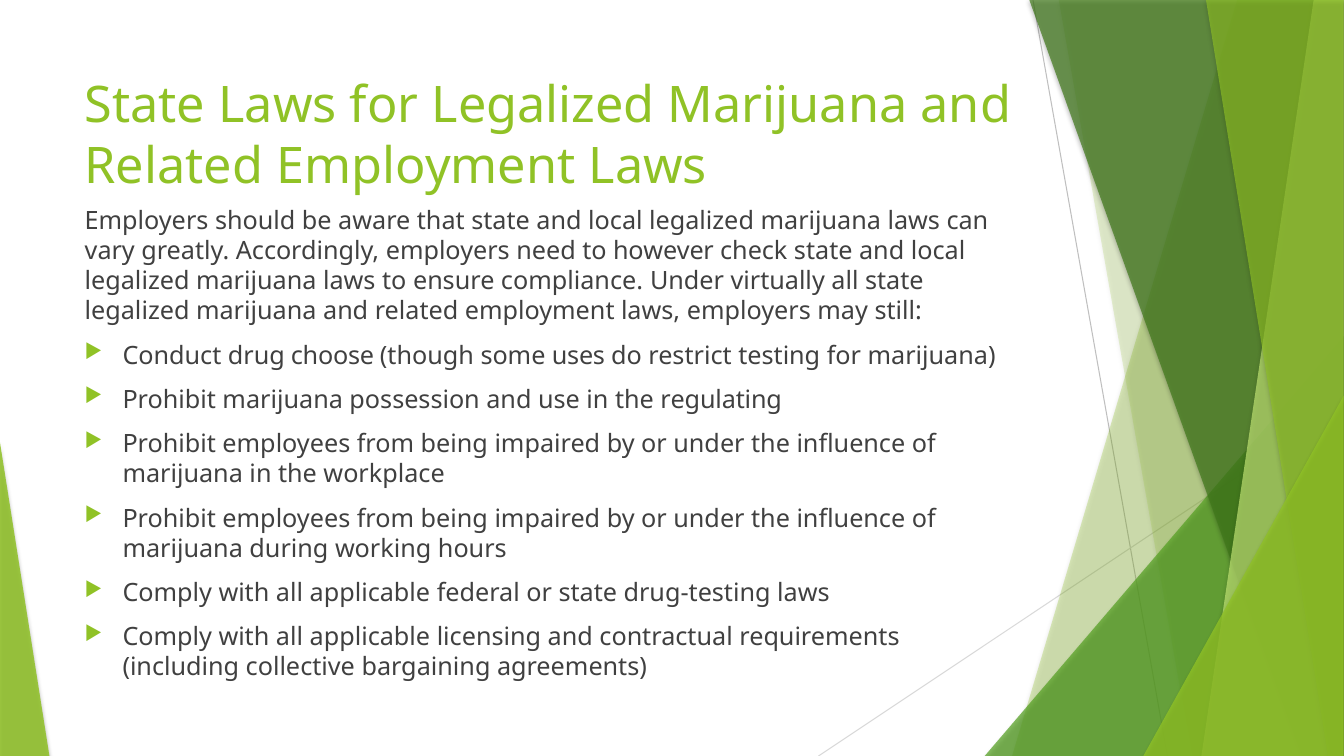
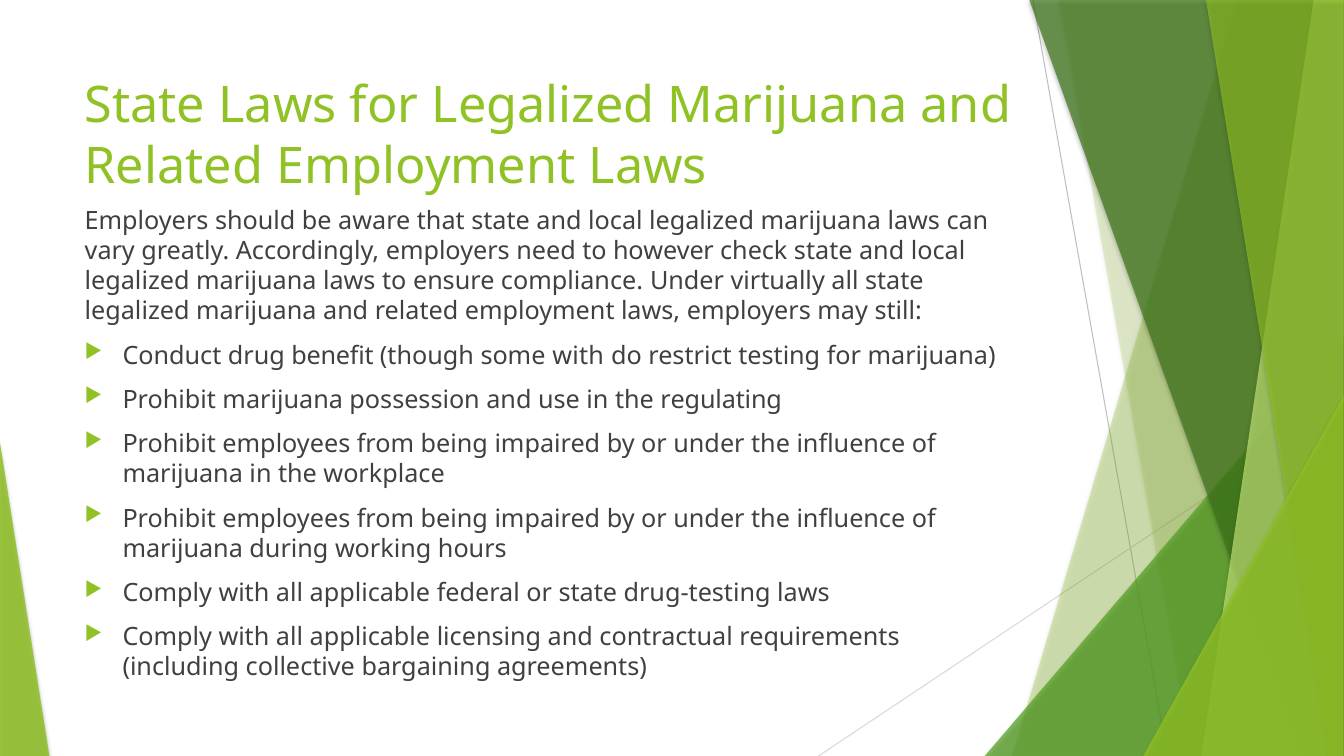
choose: choose -> benefit (332, 356)
some uses: uses -> with (578, 356)
